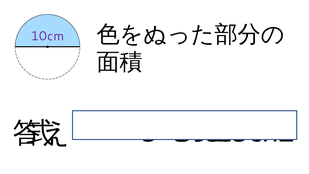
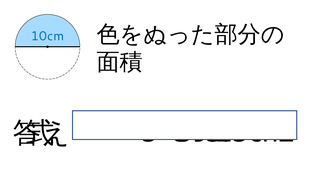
10cm colour: purple -> blue (47, 36)
